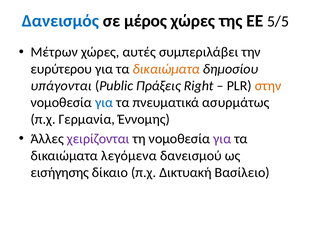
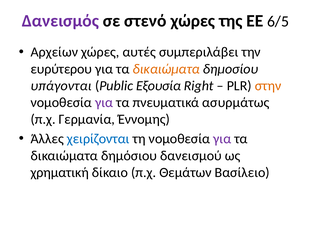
Δανεισμός colour: blue -> purple (60, 21)
μέρος: μέρος -> στενό (145, 21)
5/5: 5/5 -> 6/5 (278, 21)
Μέτρων: Μέτρων -> Αρχείων (54, 52)
Πράξεις: Πράξεις -> Εξουσία (159, 86)
για colour: blue -> purple (104, 102)
χειρίζονται colour: purple -> blue (98, 139)
λεγόμενα: λεγόμενα -> δημόσιου (129, 155)
εισήγησης: εισήγησης -> χρηματική (60, 172)
Δικτυακή: Δικτυακή -> Θεμάτων (185, 172)
